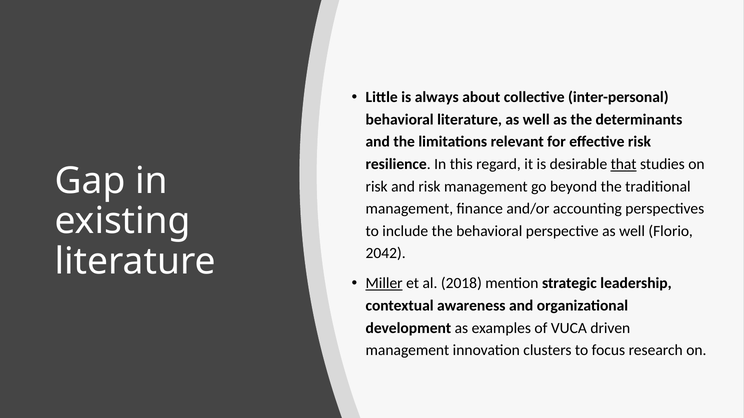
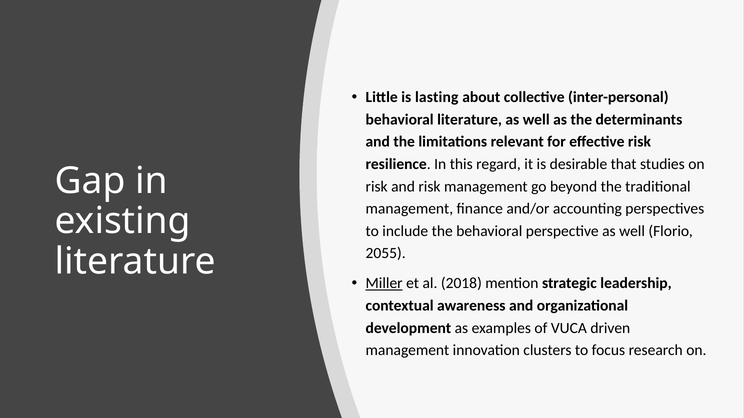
always: always -> lasting (437, 97)
that underline: present -> none (624, 164)
2042: 2042 -> 2055 (386, 254)
